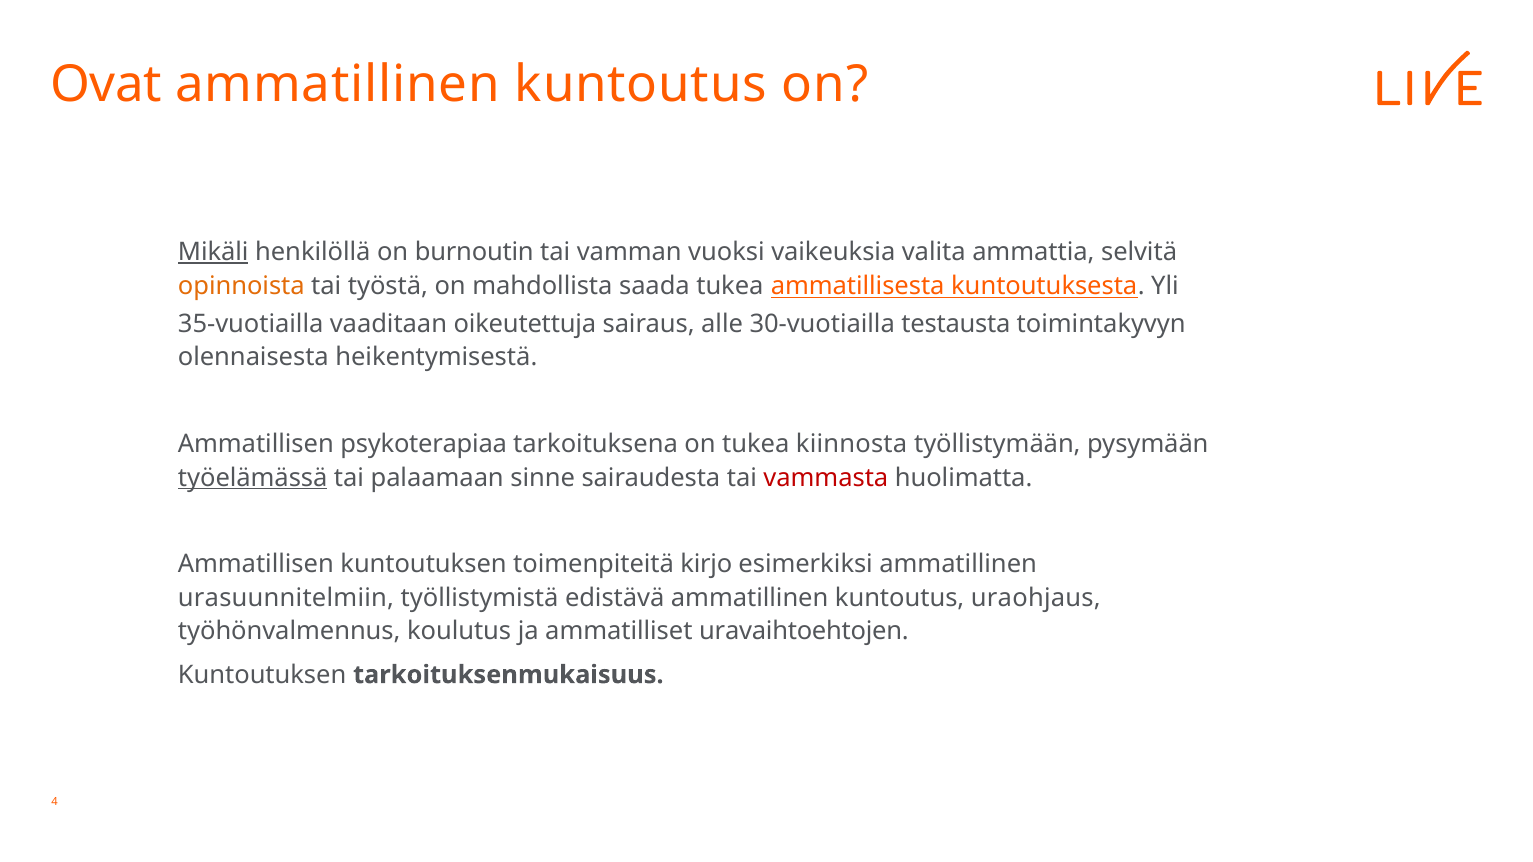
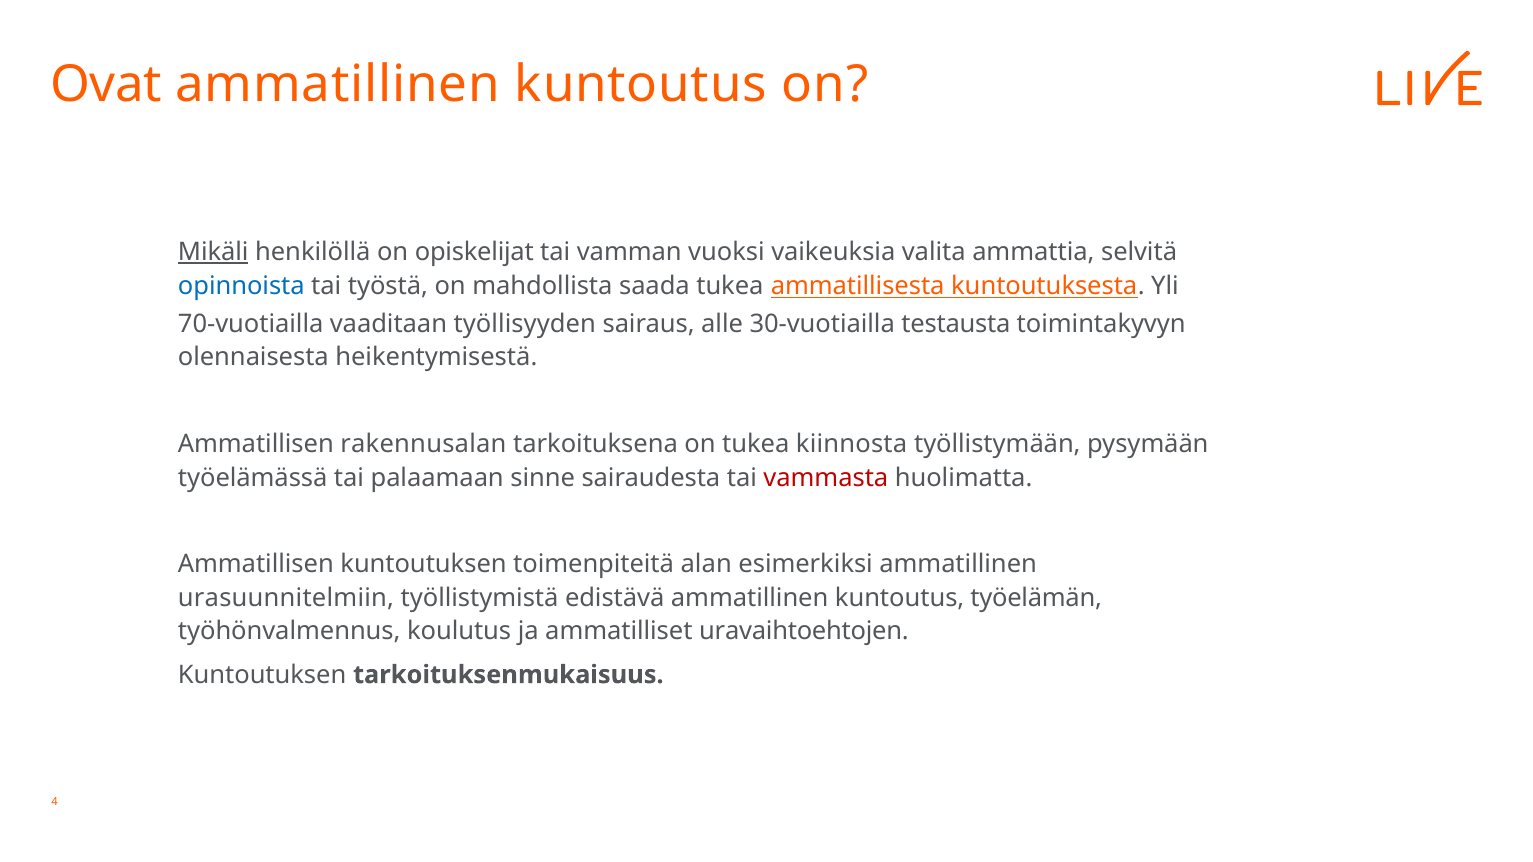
burnoutin: burnoutin -> opiskelijat (474, 252)
opinnoista colour: orange -> blue (241, 286)
35-vuotiailla: 35-vuotiailla -> 70-vuotiailla (251, 324)
oikeutettuja: oikeutettuja -> työllisyyden (525, 324)
psykoterapiaa: psykoterapiaa -> rakennusalan (423, 444)
työelämässä underline: present -> none (253, 478)
kirjo: kirjo -> alan (706, 564)
uraohjaus: uraohjaus -> työelämän (1036, 598)
